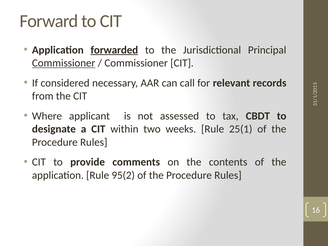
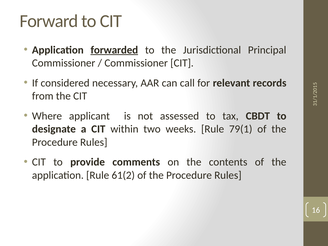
Commissioner underline: present -> none (64, 63)
25(1: 25(1 -> 79(1 (241, 129)
95(2: 95(2 -> 61(2 (123, 175)
